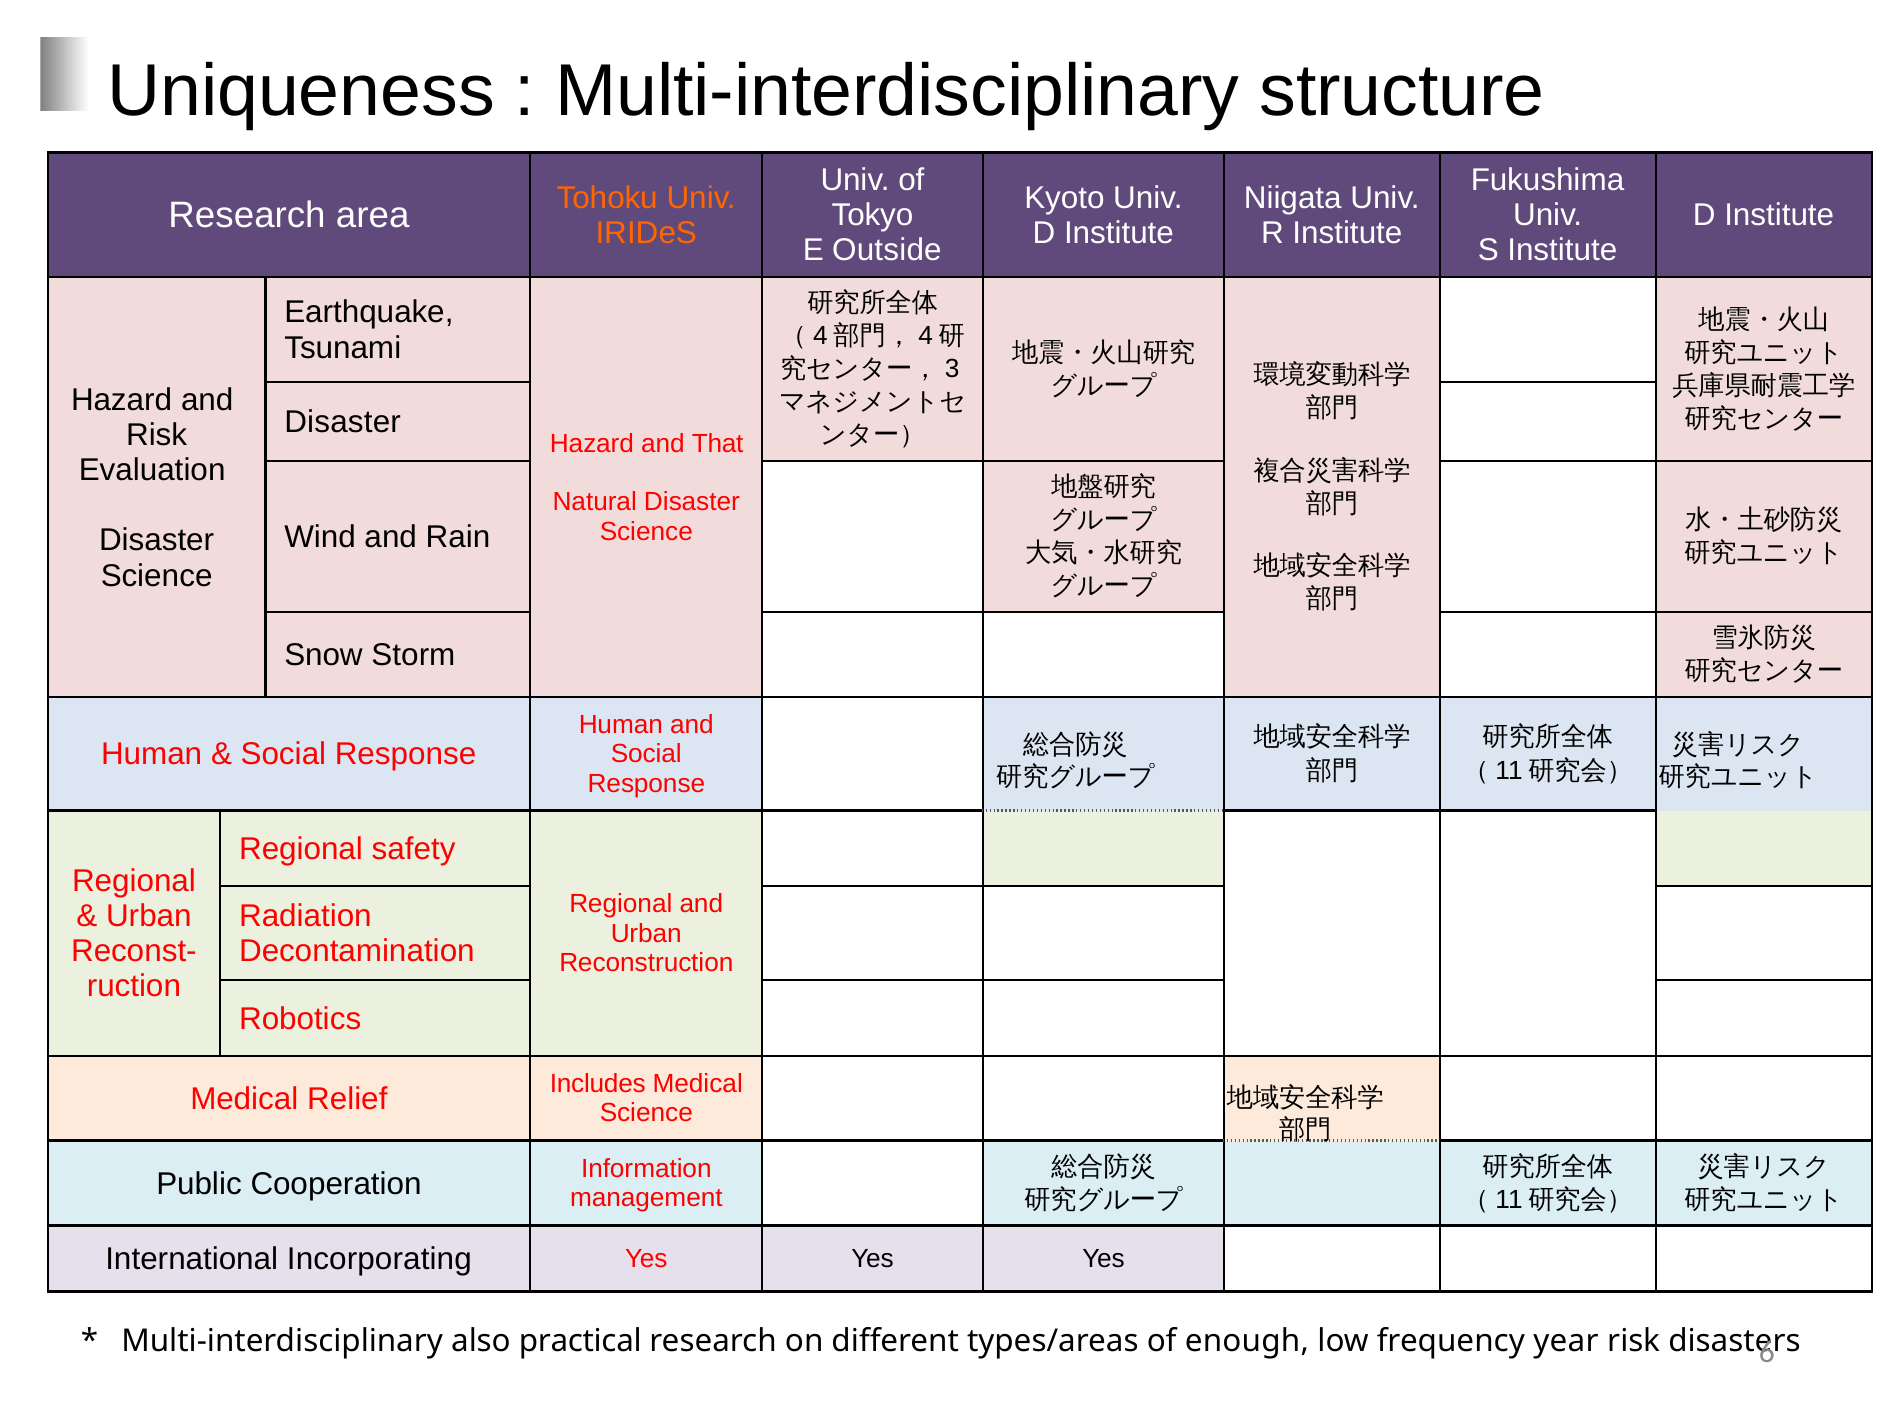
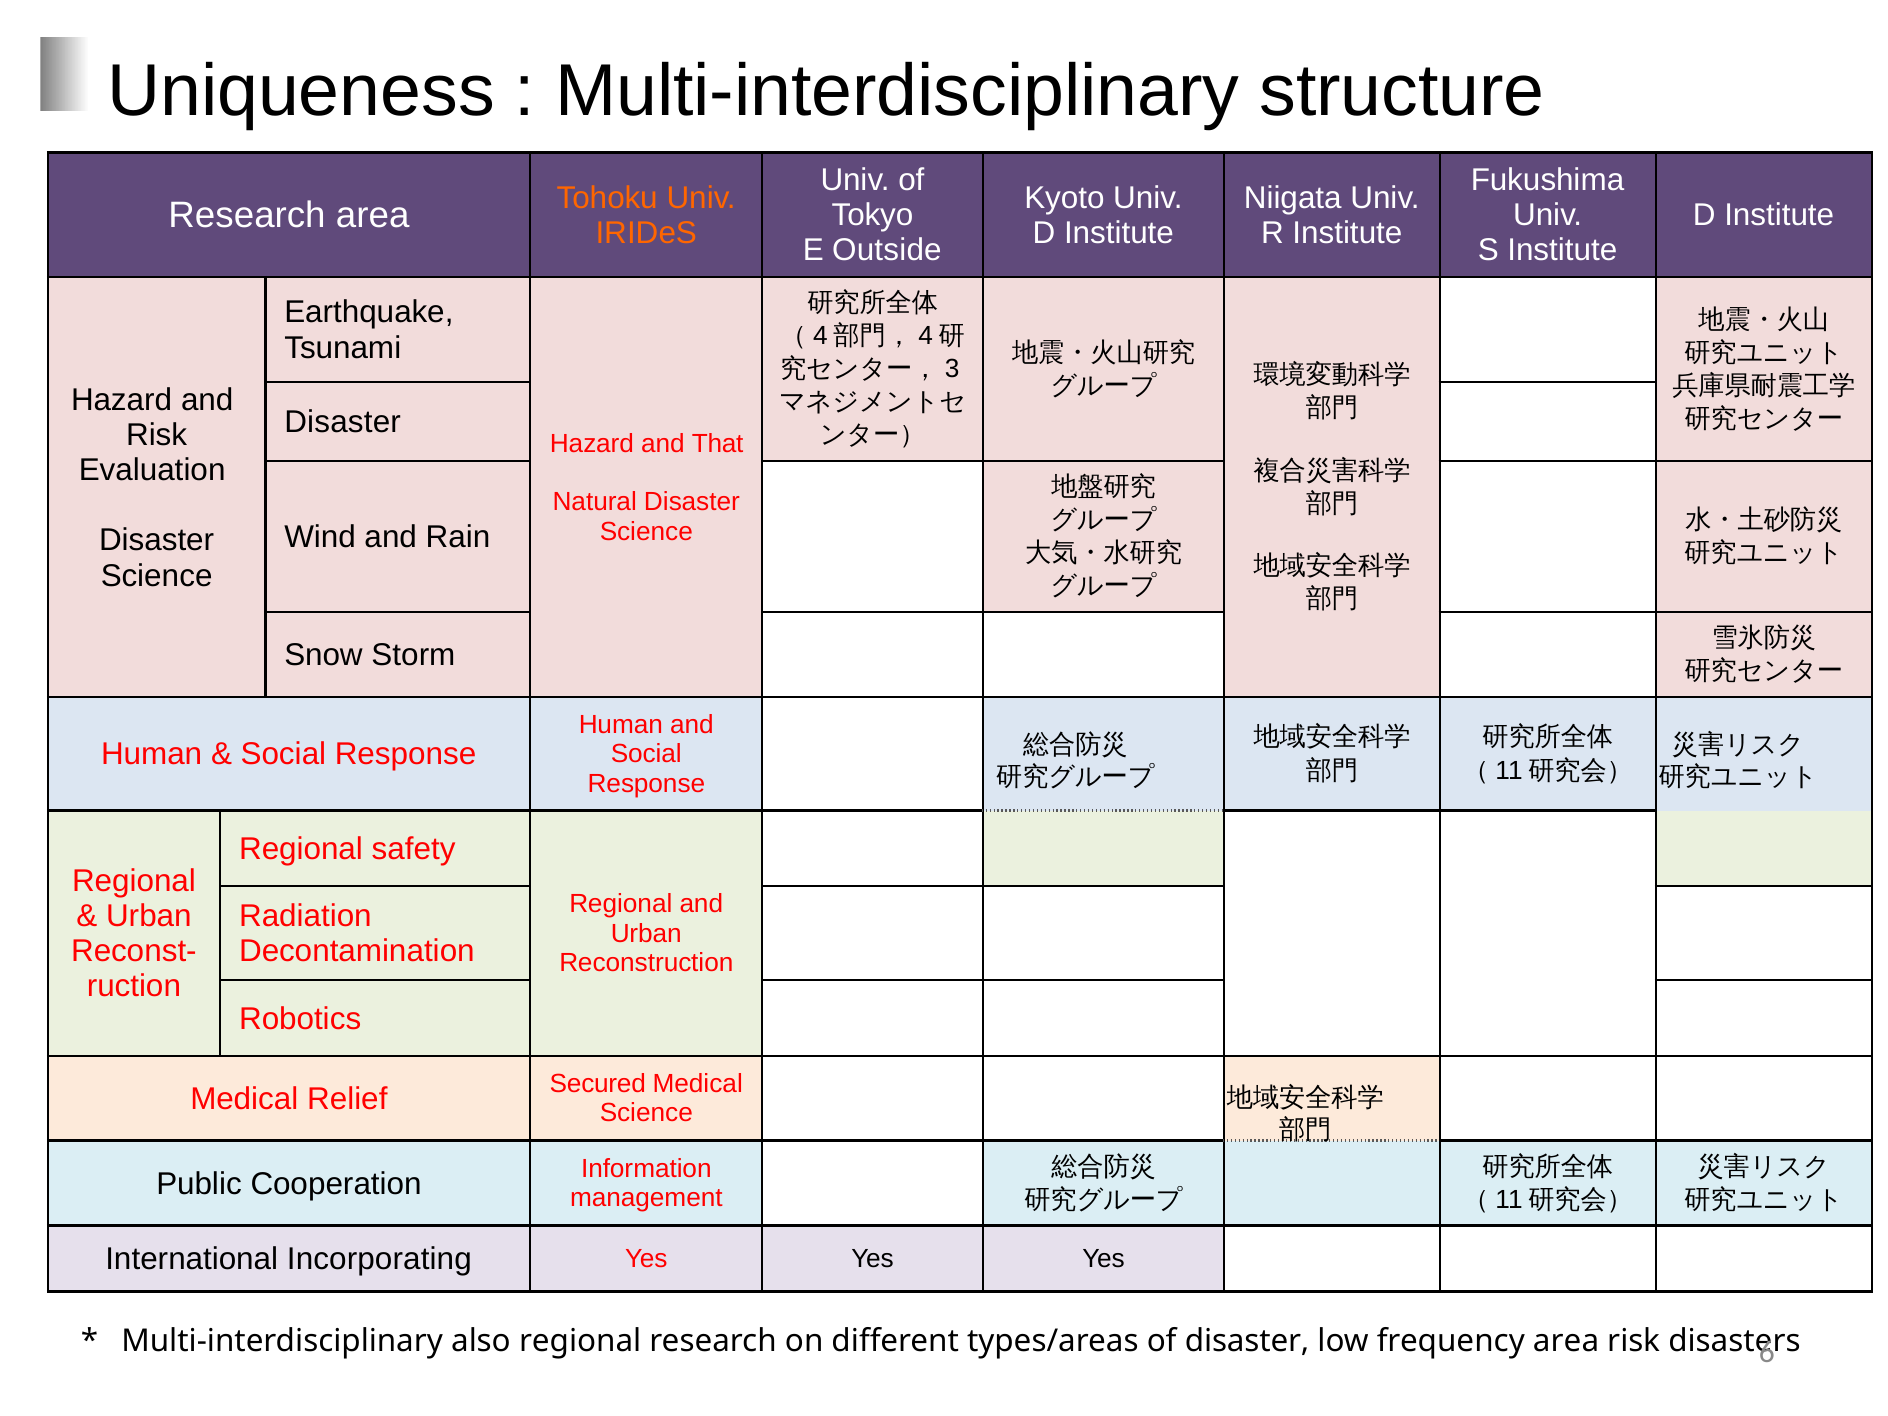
Includes: Includes -> Secured (598, 1084)
also practical: practical -> regional (580, 1341)
of enough: enough -> disaster (1247, 1341)
frequency year: year -> area (1566, 1341)
